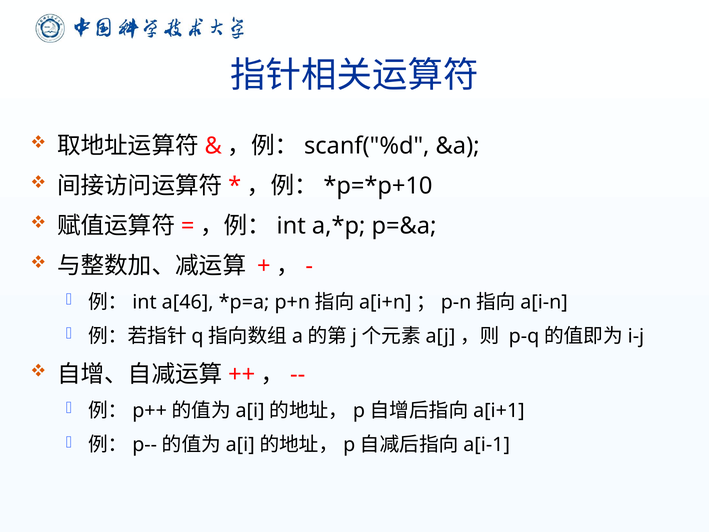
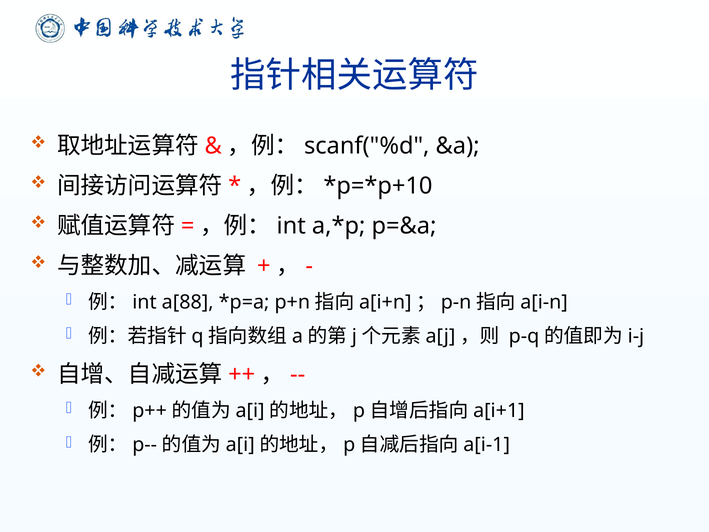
a[46: a[46 -> a[88 (188, 302)
